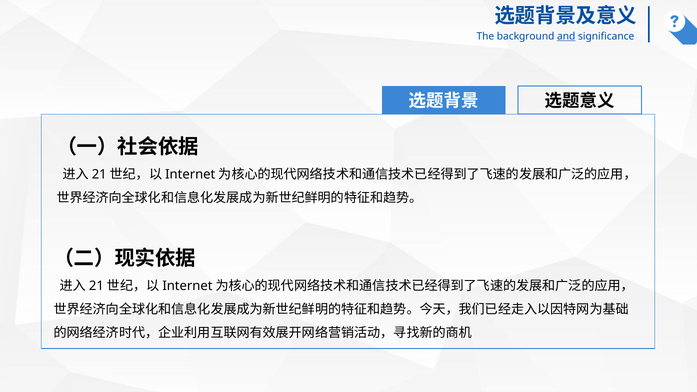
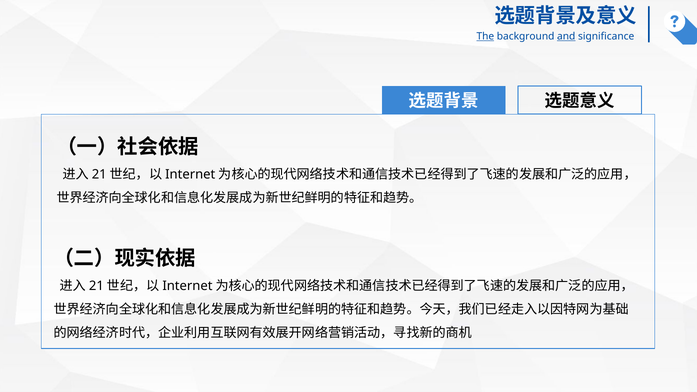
The underline: none -> present (485, 36)
